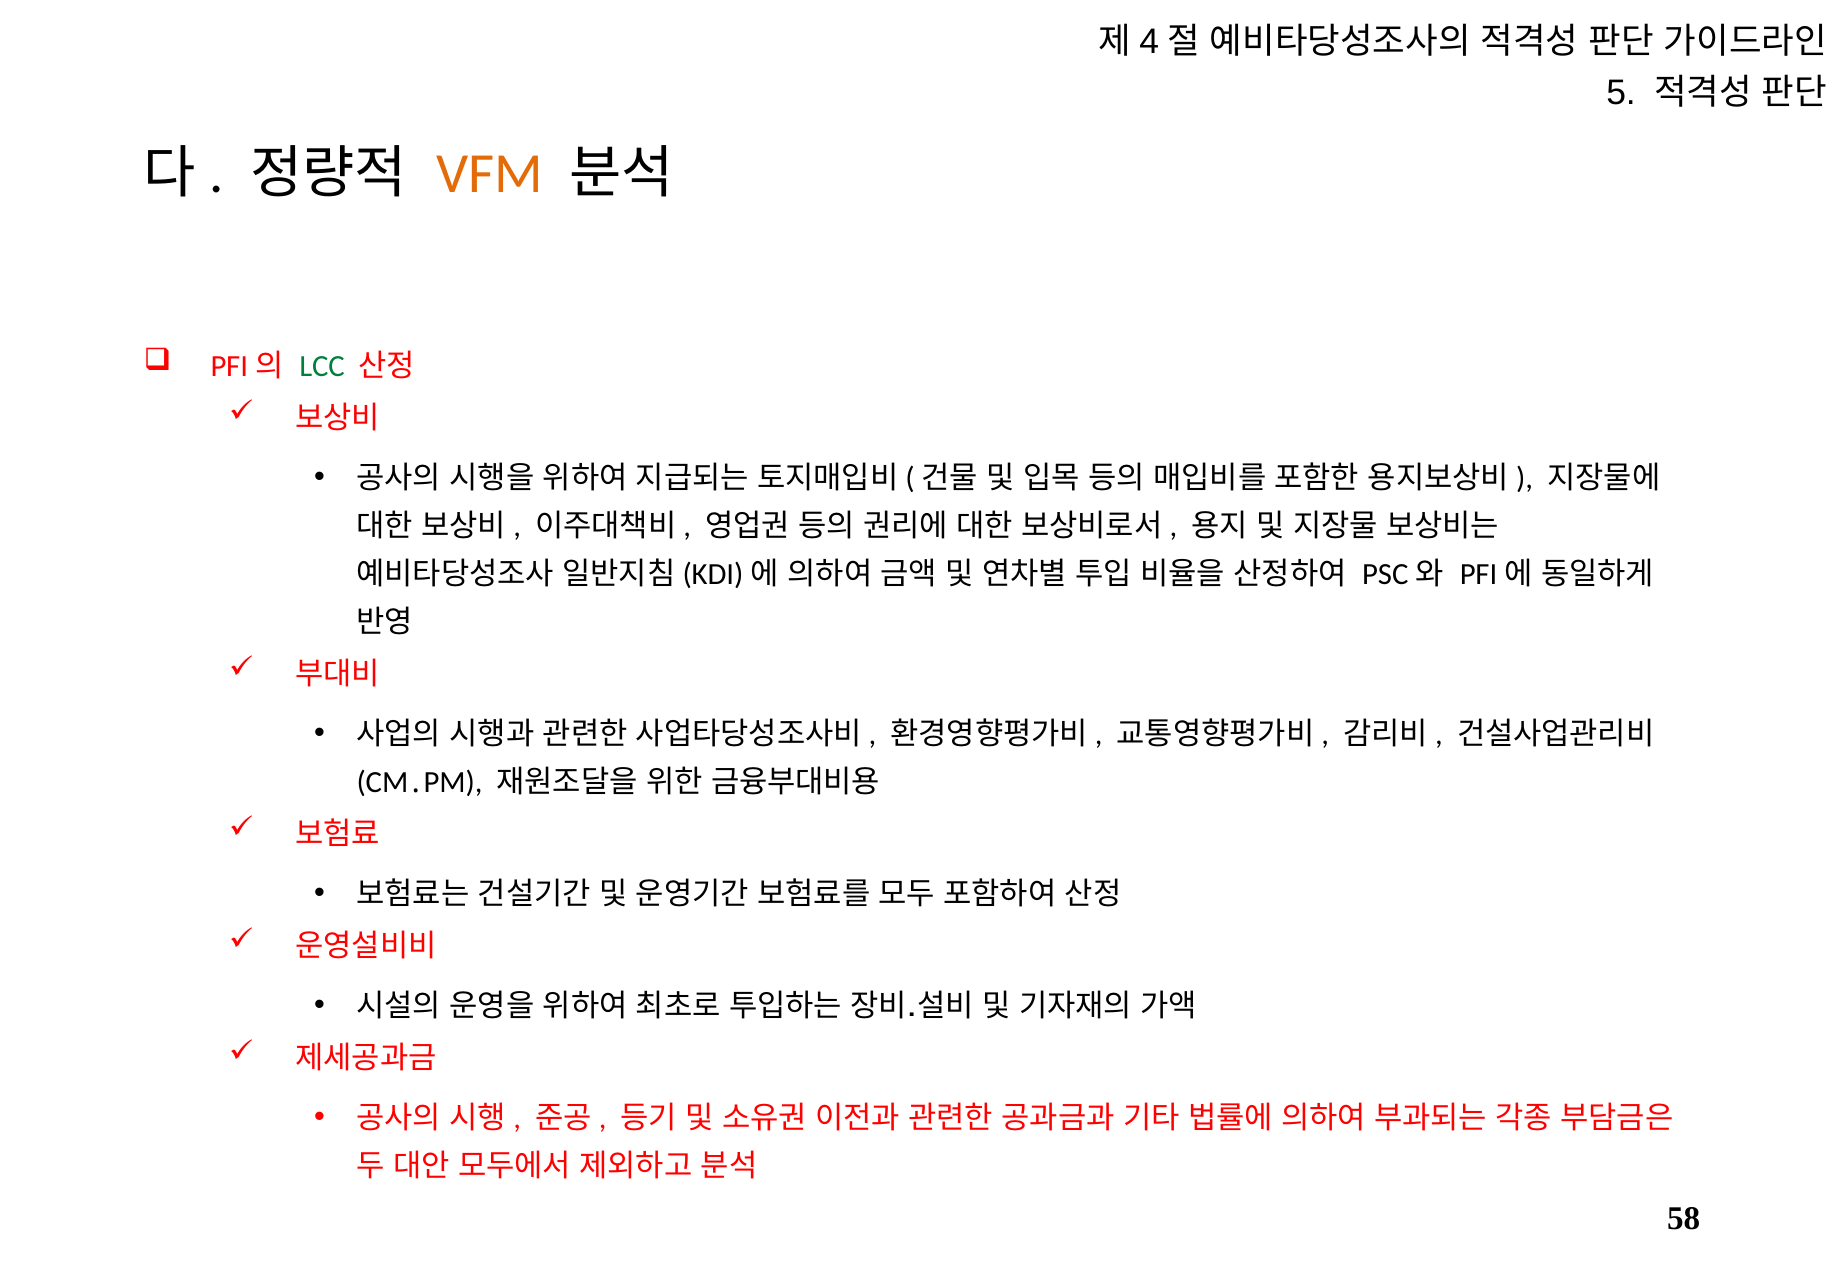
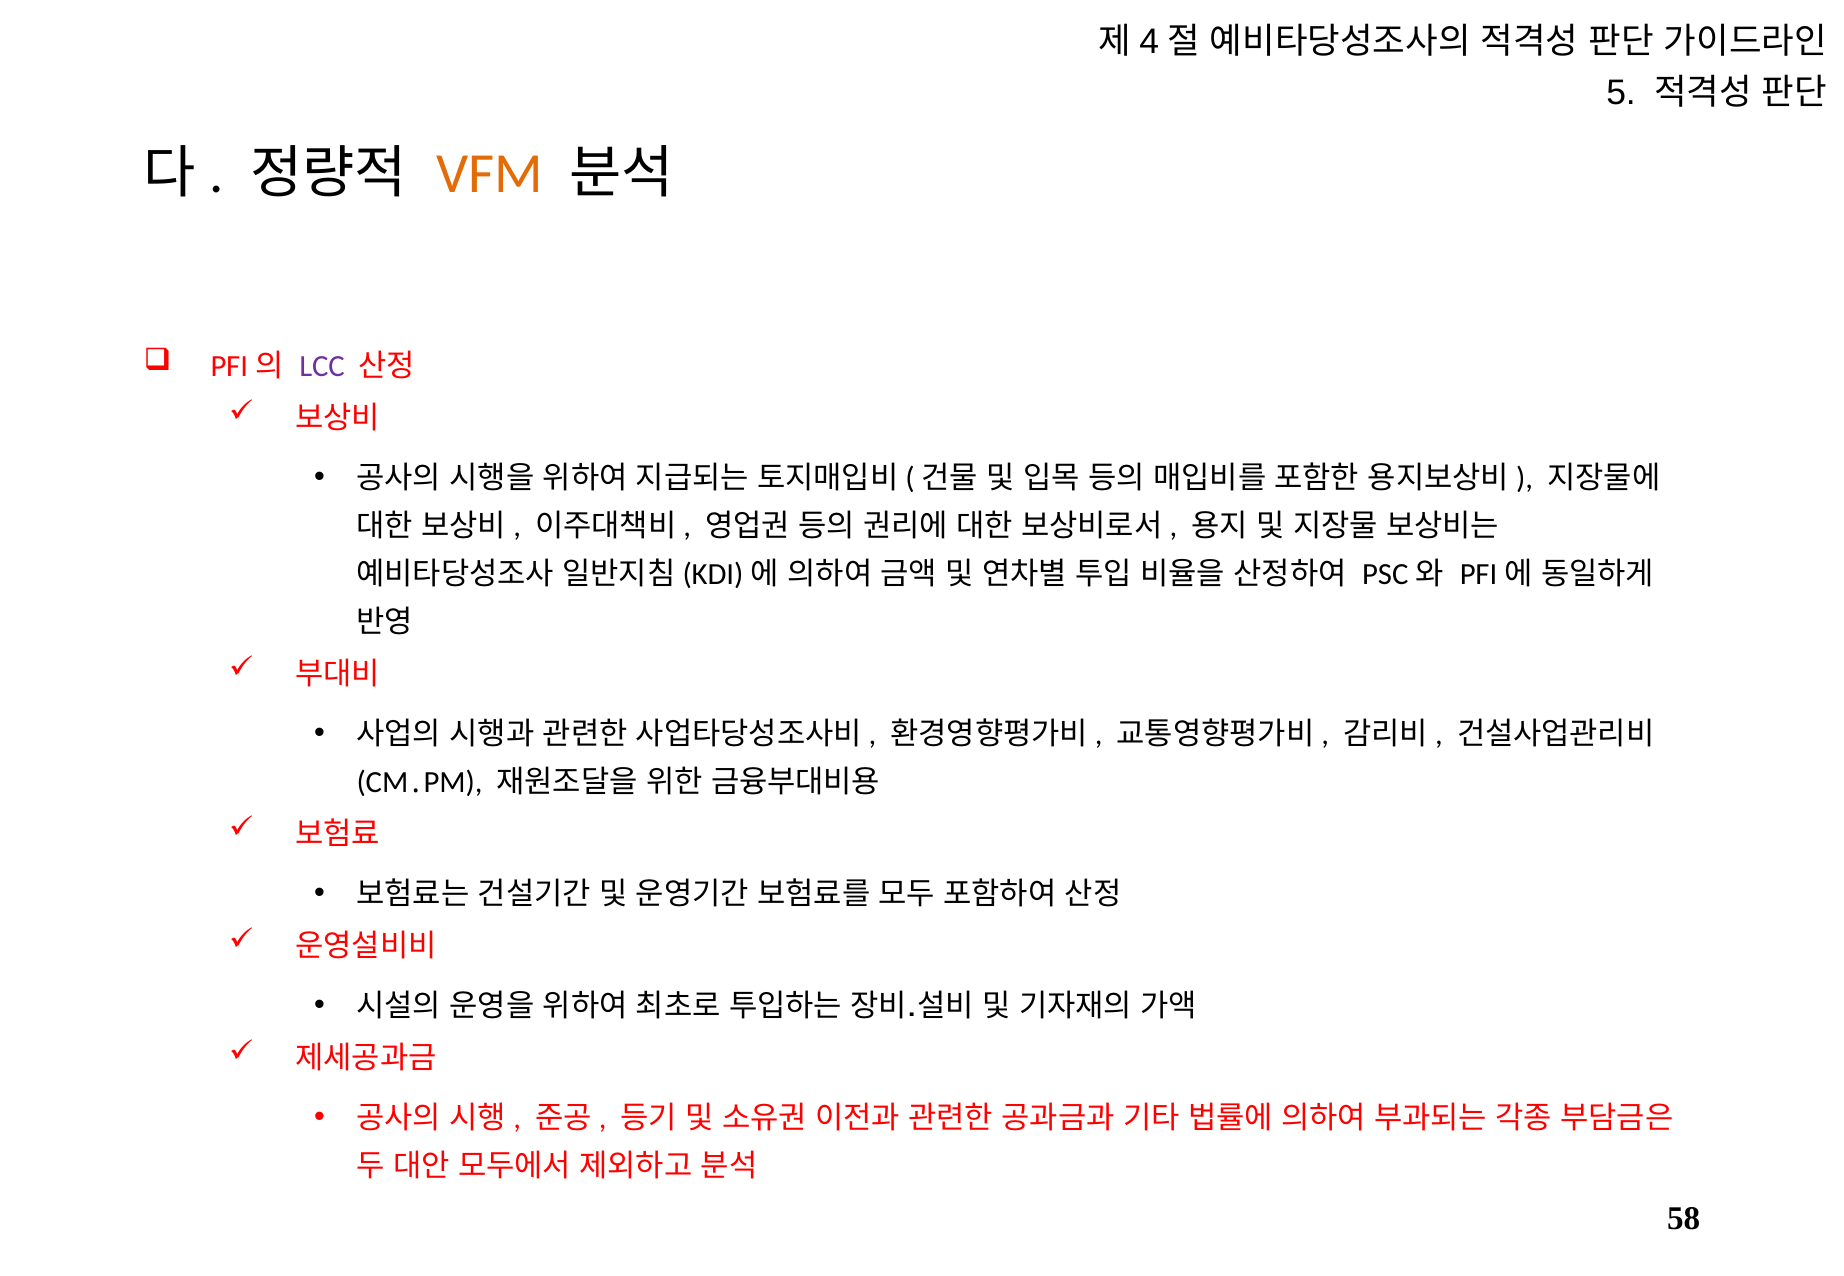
LCC colour: green -> purple (322, 366)
